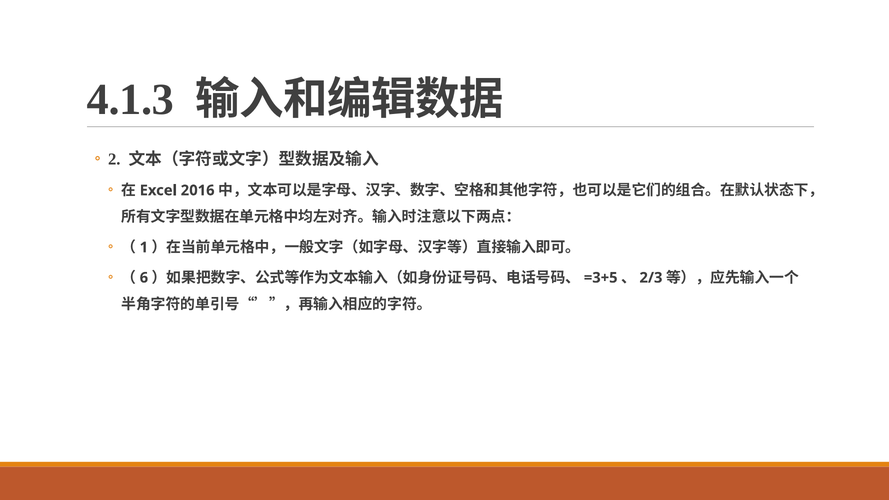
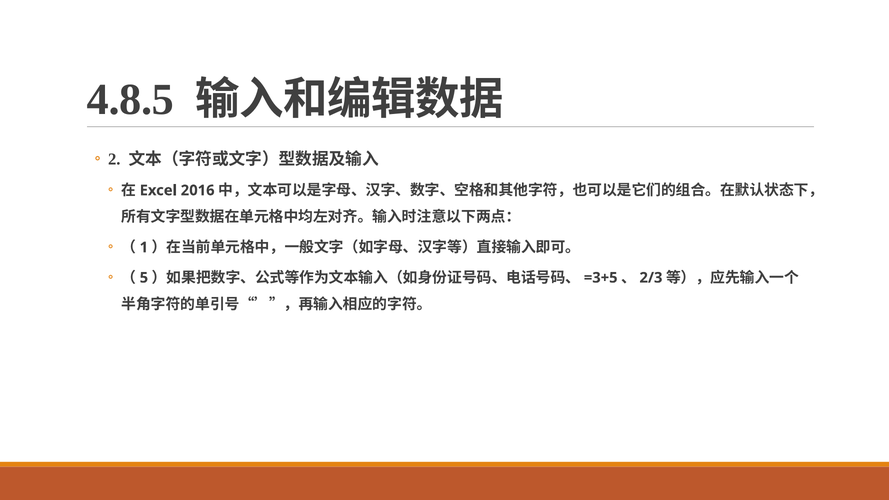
4.1.3: 4.1.3 -> 4.8.5 (130, 100)
6: 6 -> 5 (144, 278)
